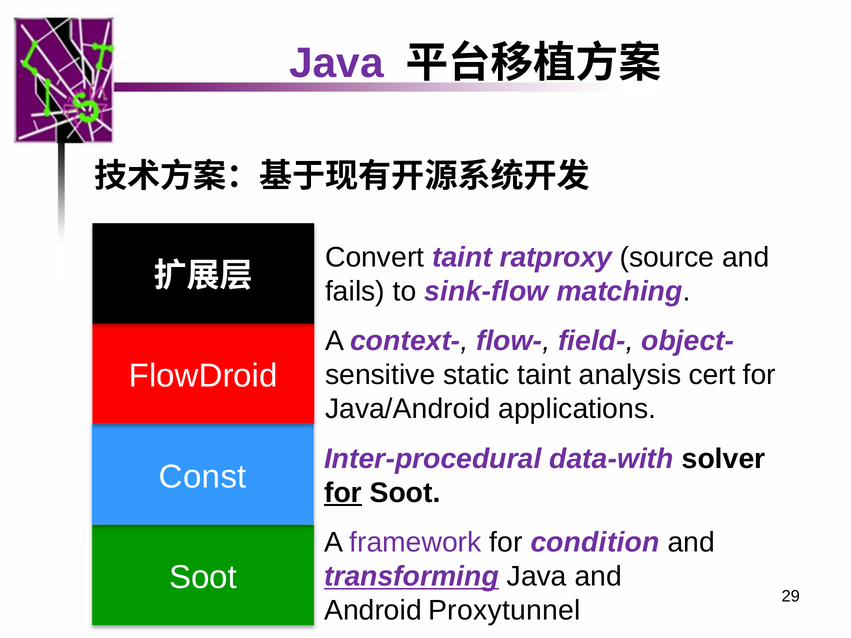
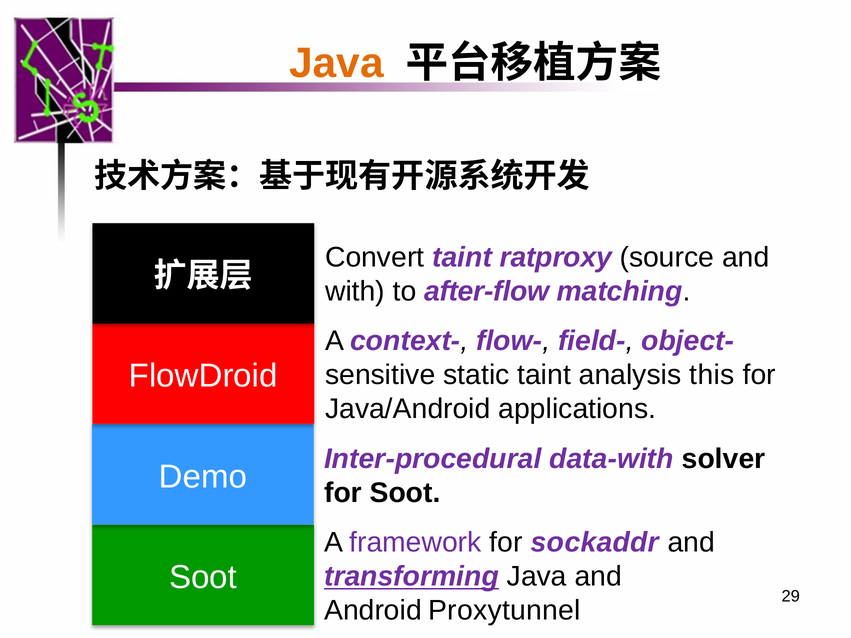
Java colour: purple -> orange (336, 63)
fails: fails -> with (355, 291)
sink-flow: sink-flow -> after-flow (487, 291)
cert: cert -> this (712, 375)
Const: Const -> Demo (203, 477)
for underline: present -> none (343, 493)
condition: condition -> sockaddr (595, 543)
